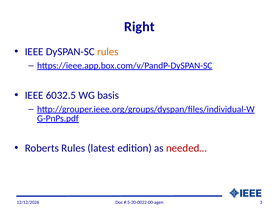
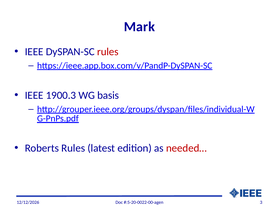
Right: Right -> Mark (139, 27)
rules colour: orange -> red (108, 52)
6032.5: 6032.5 -> 1900.3 (61, 95)
